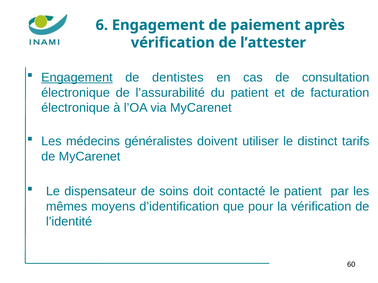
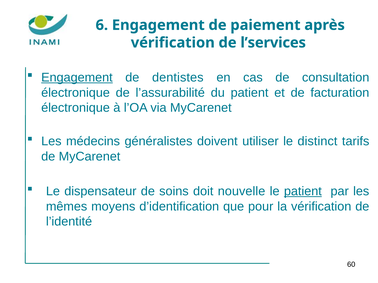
l’attester: l’attester -> l’services (273, 43)
contacté: contacté -> nouvelle (242, 192)
patient underline: none -> present (303, 192)
